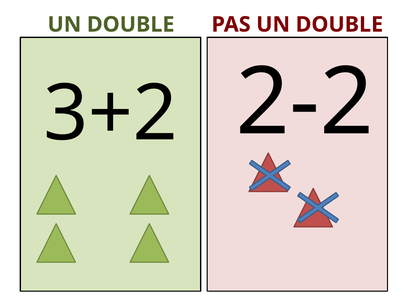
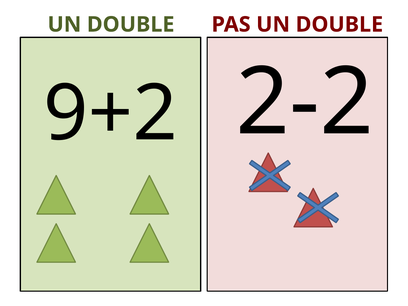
3+2: 3+2 -> 9+2 (111, 114)
